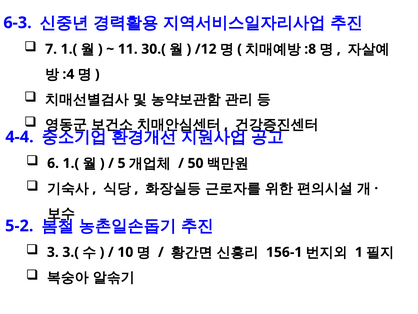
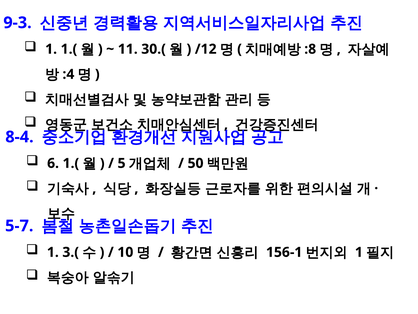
6-3: 6-3 -> 9-3 (18, 23)
7: 7 -> 1 (51, 49)
4-4: 4-4 -> 8-4 (19, 137)
5-2: 5-2 -> 5-7 (19, 226)
3: 3 -> 1 (53, 252)
